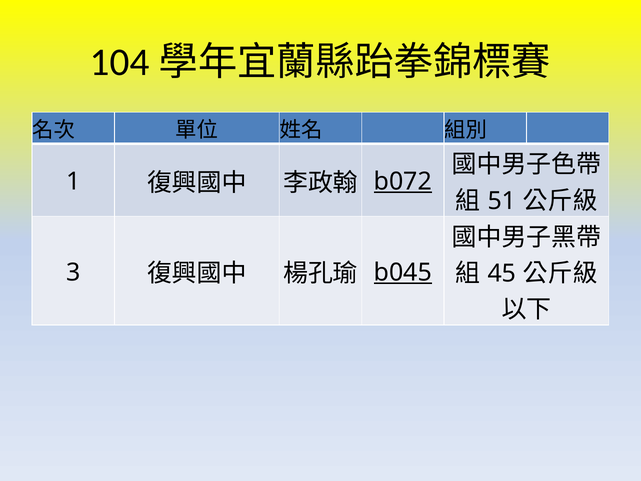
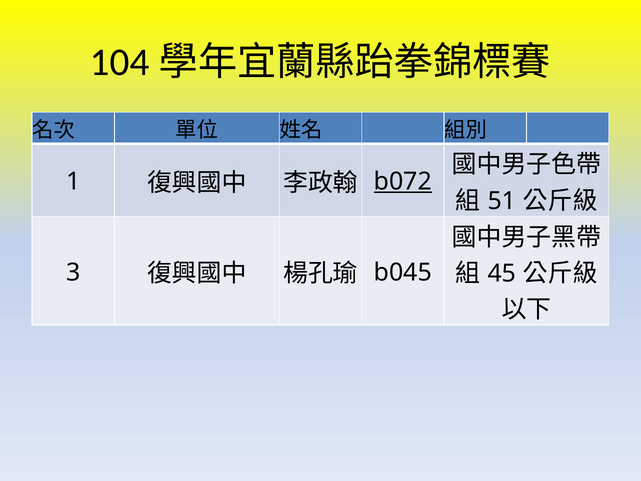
b045 underline: present -> none (403, 272)
